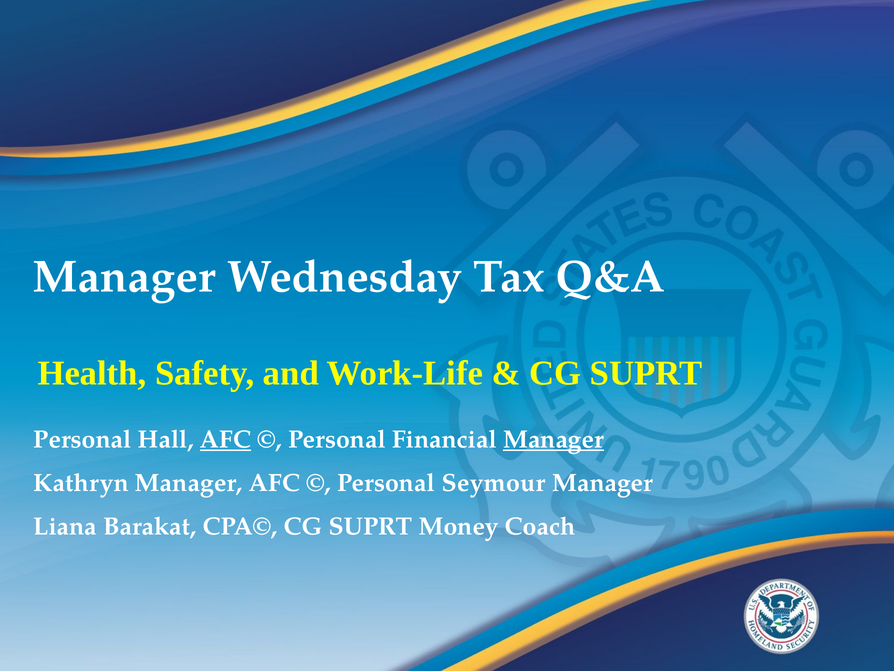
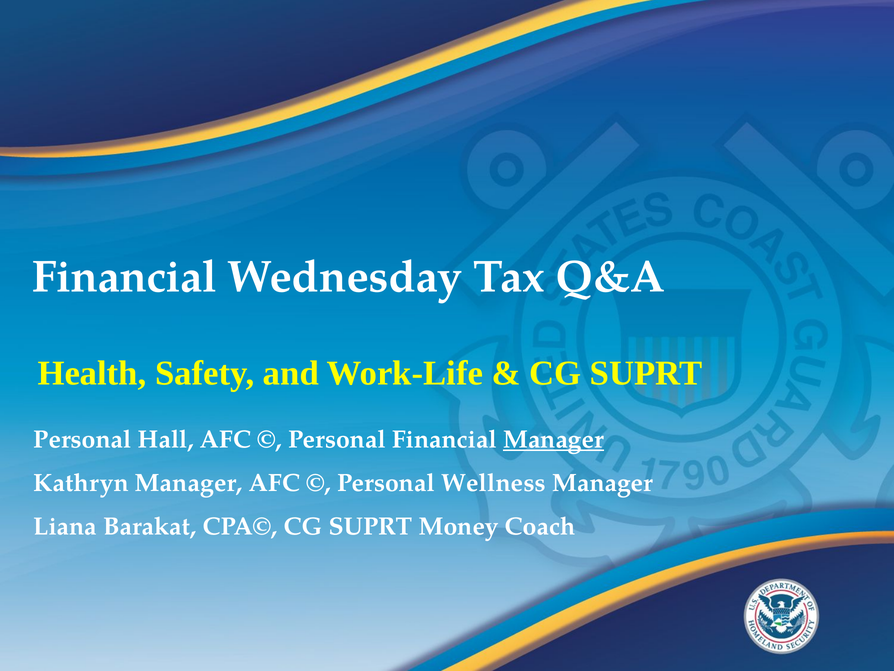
Manager: Manager -> Financial (125, 277)
AFC underline: present -> none (226, 439)
Seymour: Seymour -> Wellness (493, 483)
